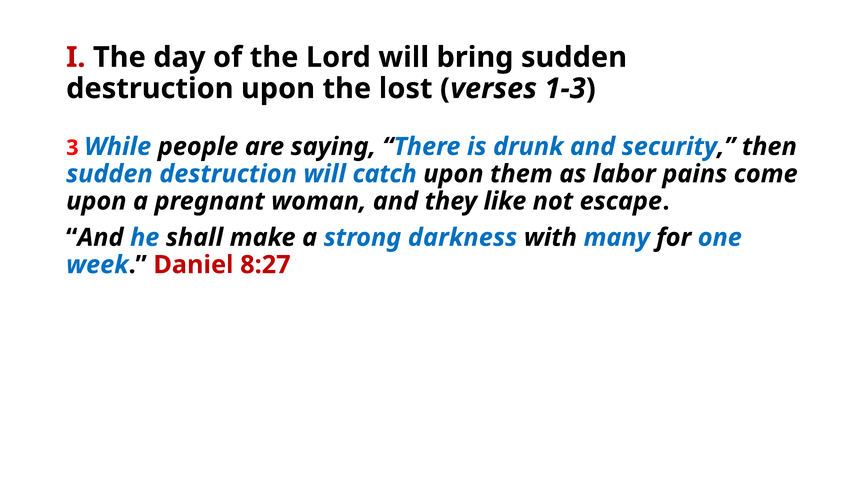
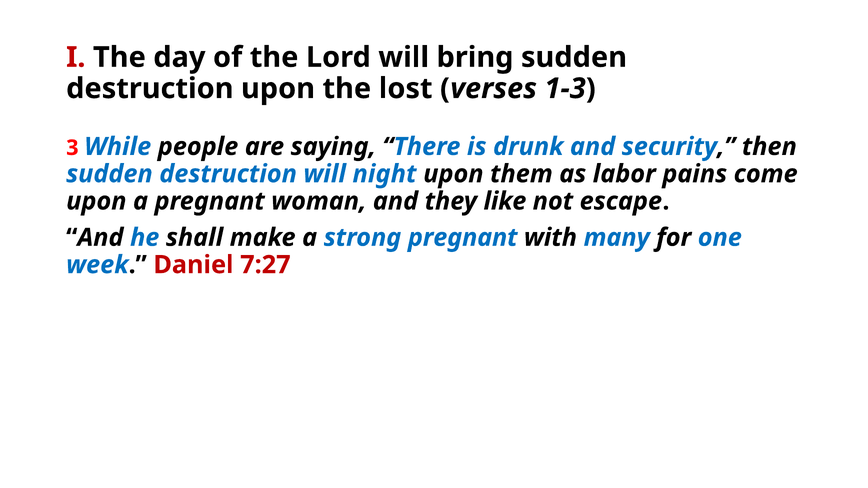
catch: catch -> night (384, 174)
strong darkness: darkness -> pregnant (463, 238)
8:27: 8:27 -> 7:27 (265, 265)
